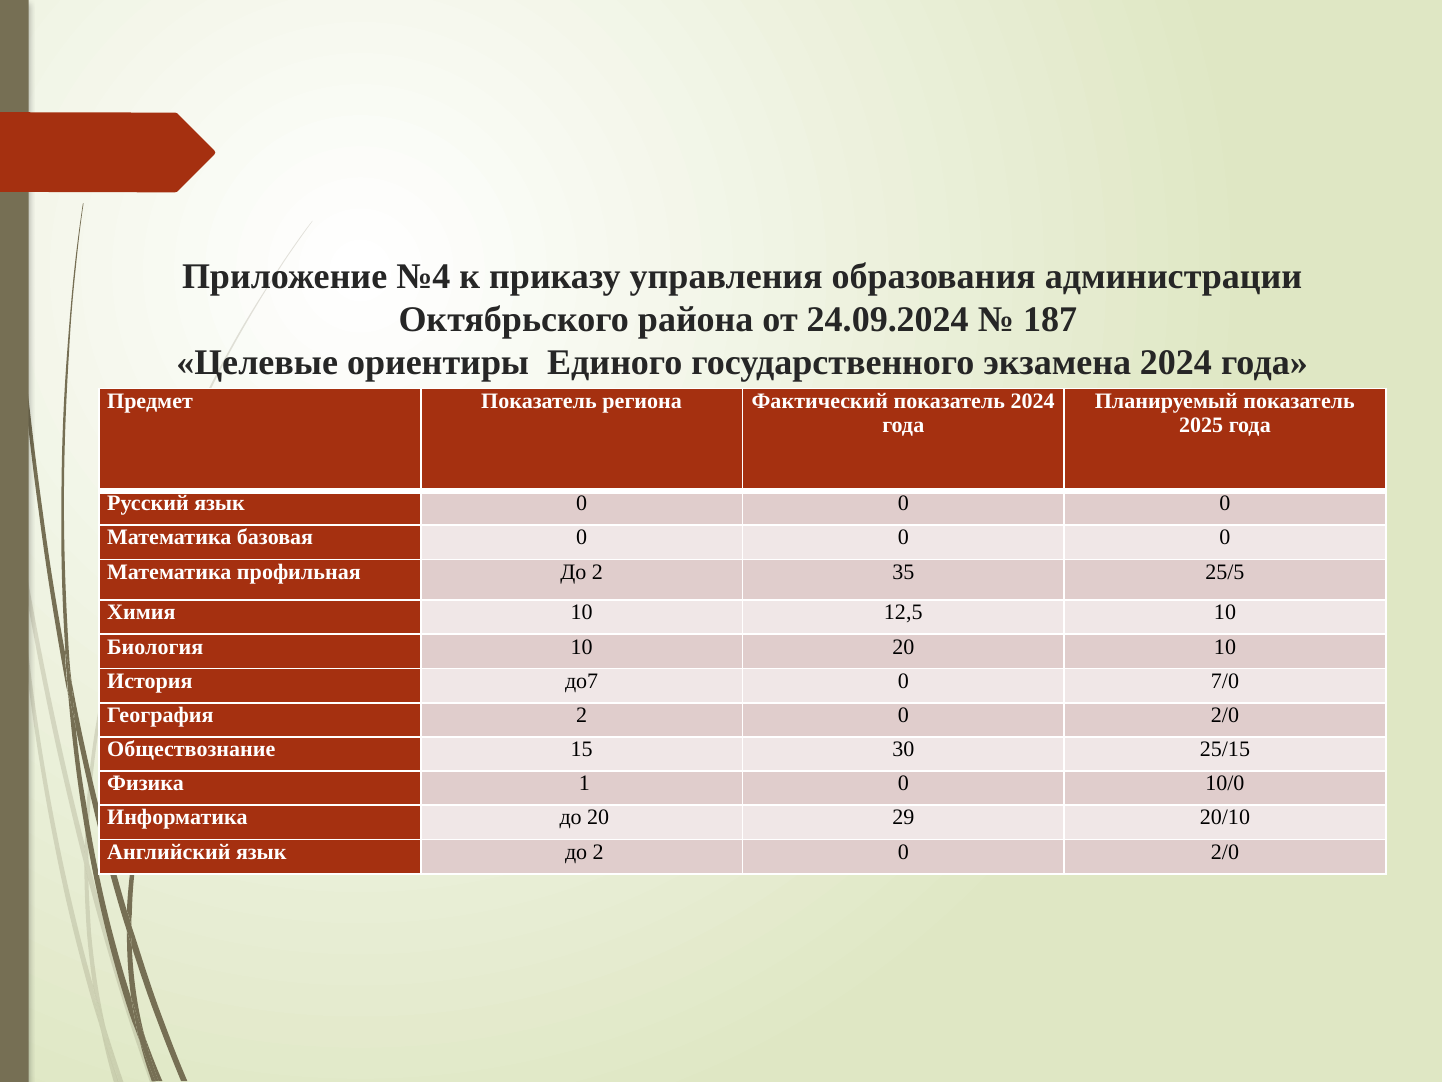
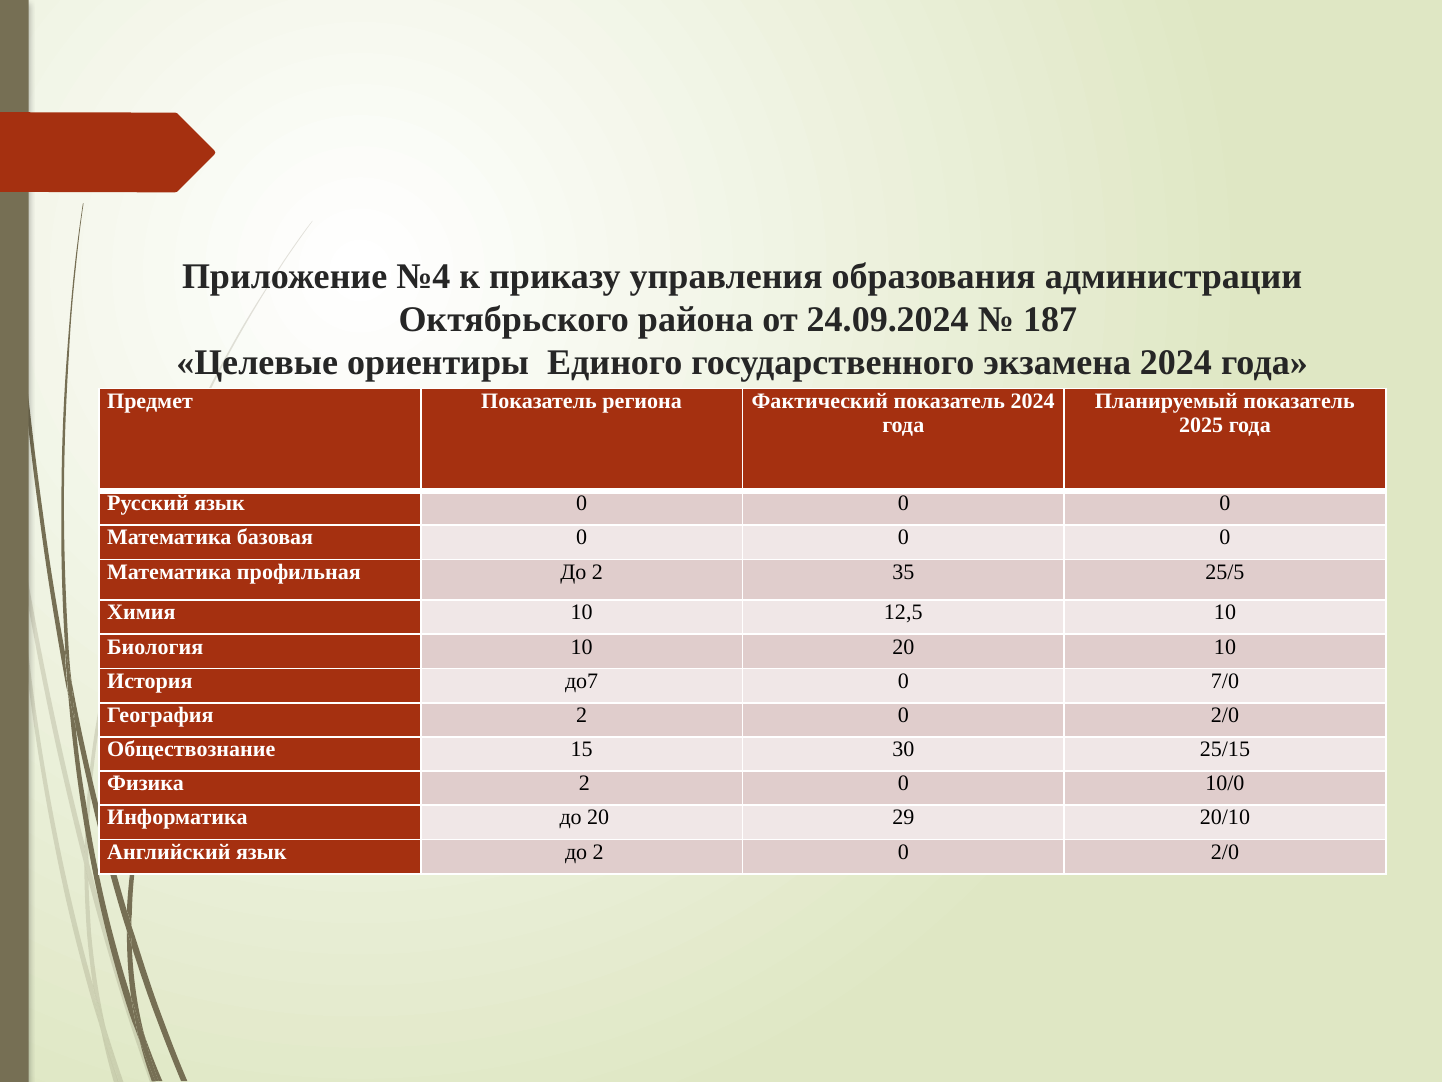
Физика 1: 1 -> 2 (584, 783)
